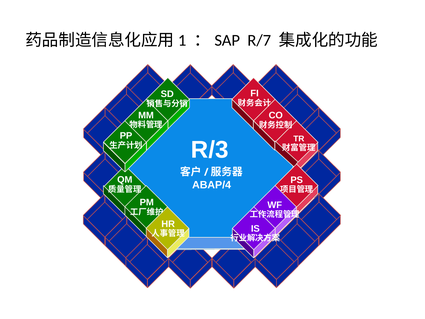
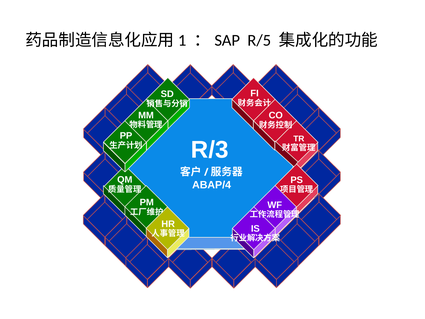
R/7: R/7 -> R/5 (259, 40)
